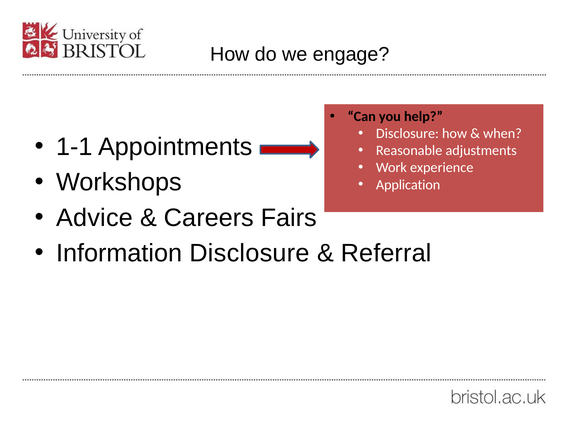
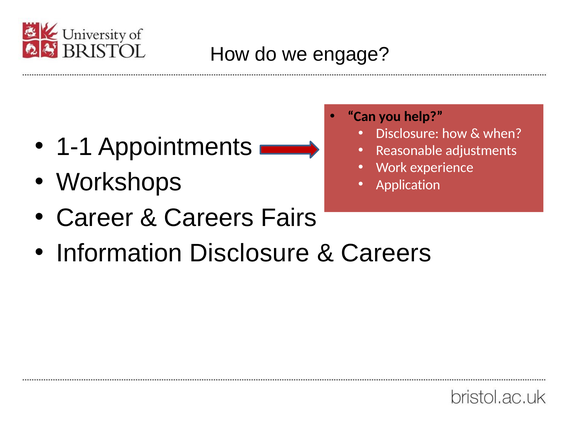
Advice: Advice -> Career (95, 218)
Referral: Referral -> Careers (386, 253)
